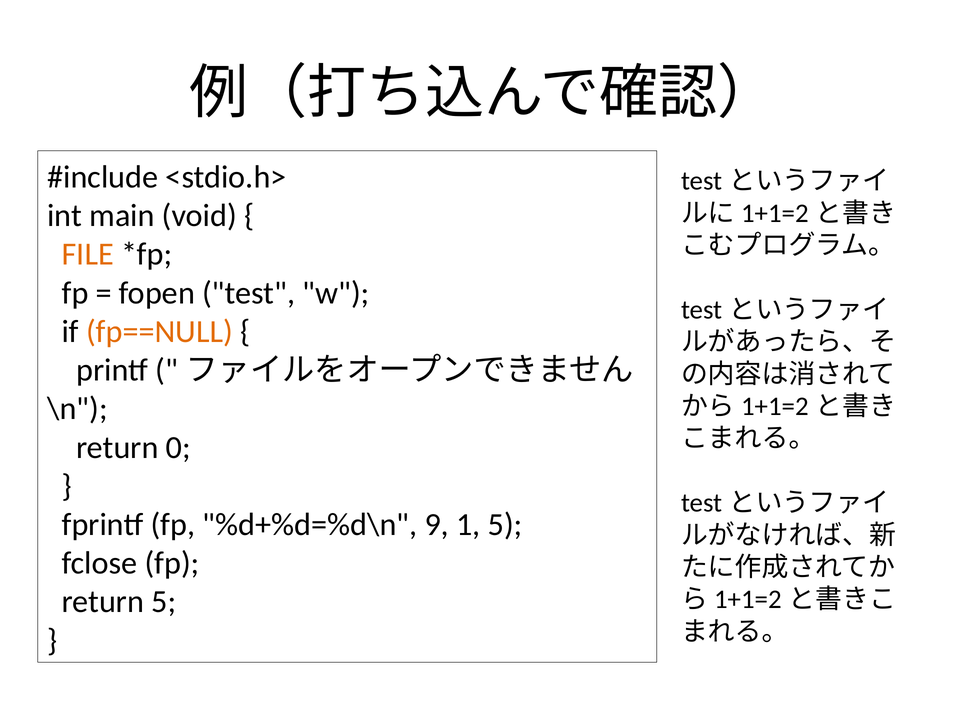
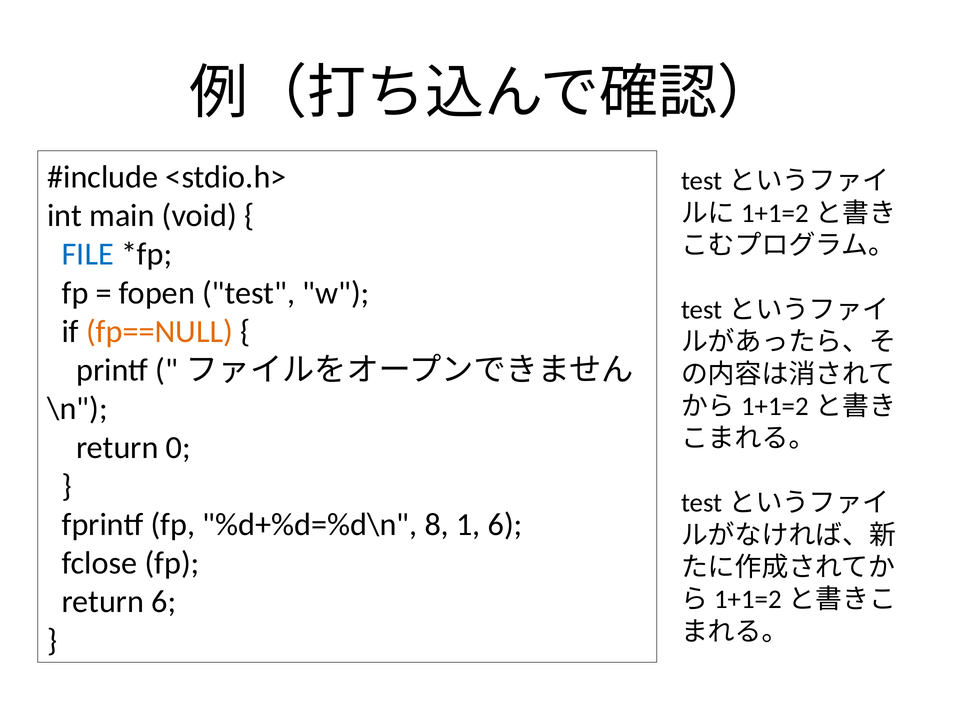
FILE colour: orange -> blue (88, 255)
9: 9 -> 8 (437, 525)
1 5: 5 -> 6 (505, 525)
return 5: 5 -> 6 (164, 602)
